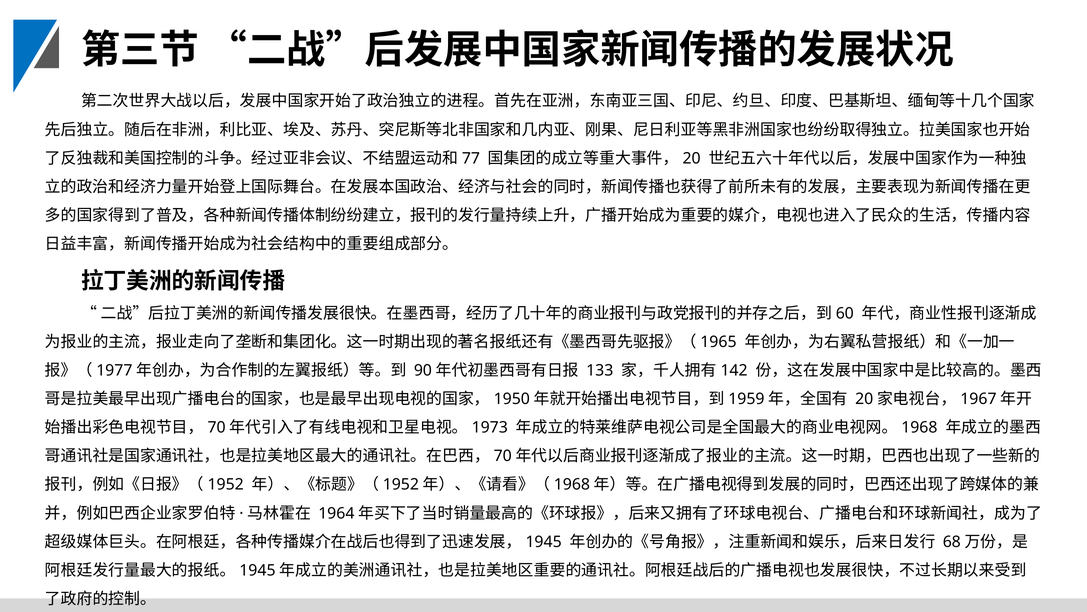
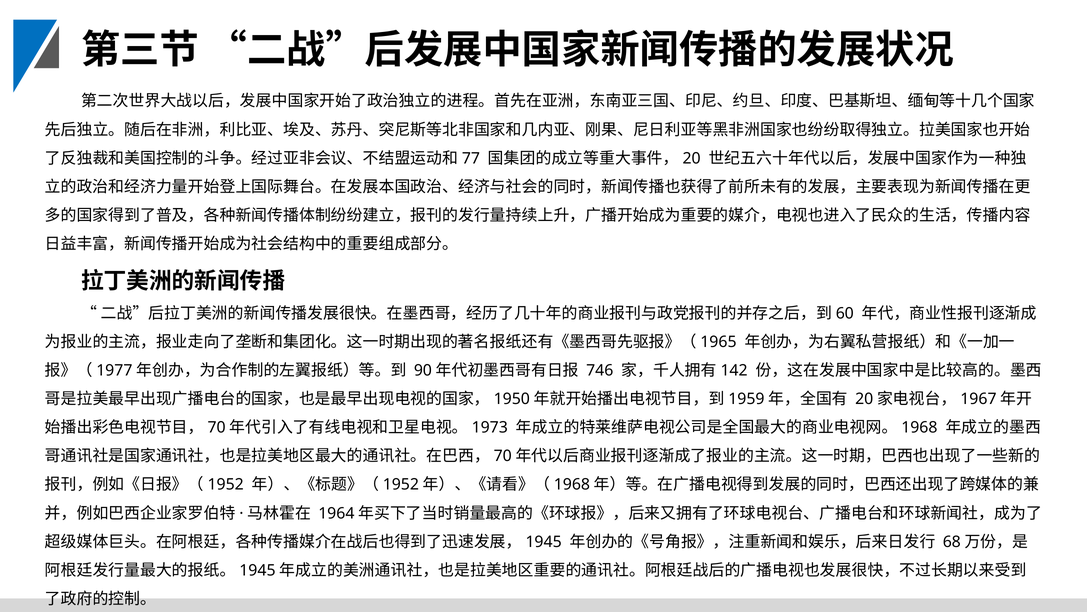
133: 133 -> 746 (600, 370)
